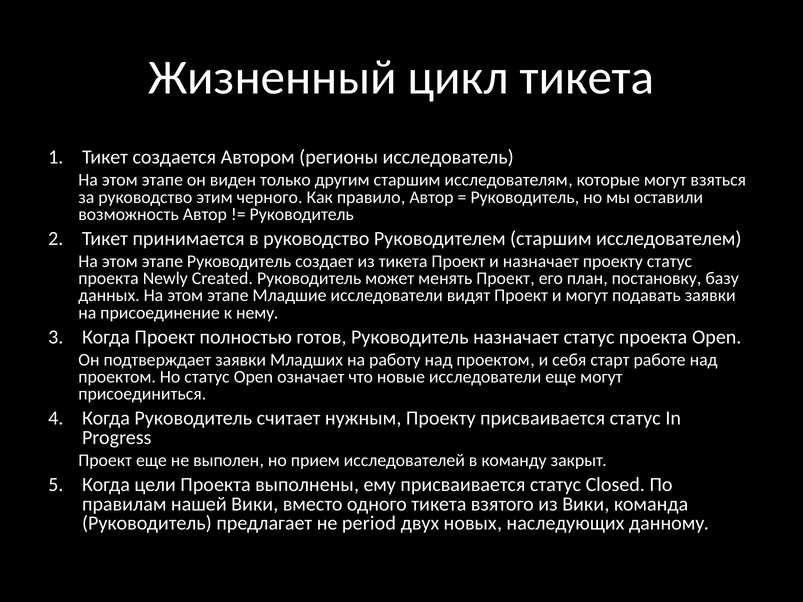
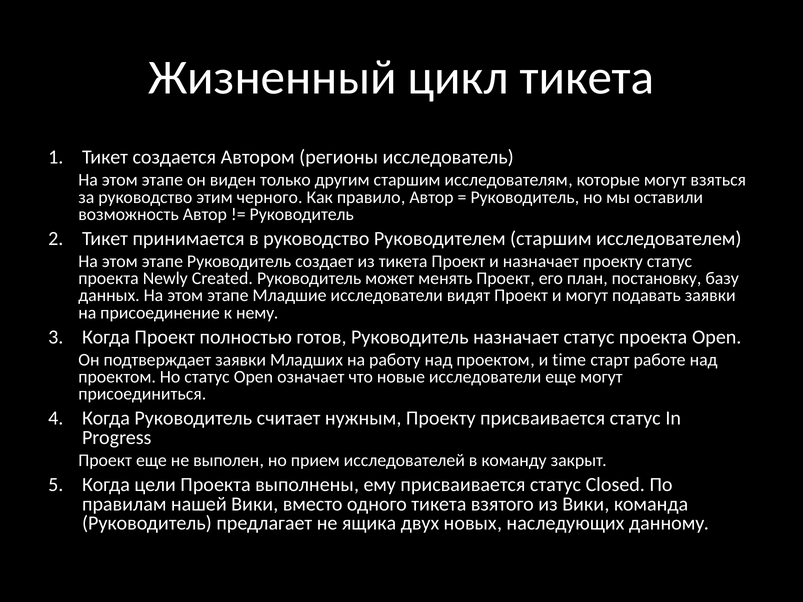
себя: себя -> time (569, 360)
period: period -> ящика (369, 523)
